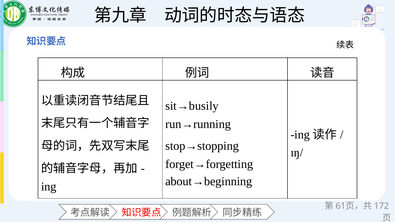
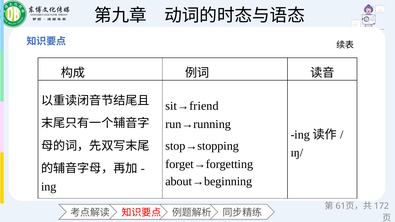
sit→busily: sit→busily -> sit→friend (192, 106)
